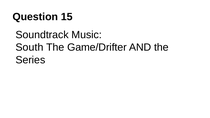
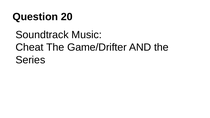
15: 15 -> 20 (67, 17)
South: South -> Cheat (30, 47)
